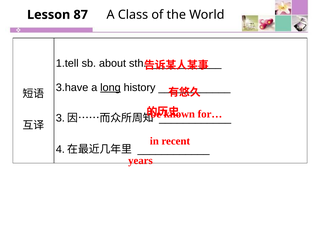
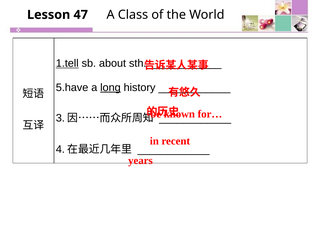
87: 87 -> 47 (81, 15)
1.tell underline: none -> present (67, 63)
3.have: 3.have -> 5.have (72, 87)
